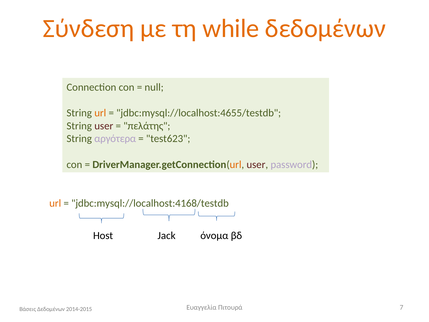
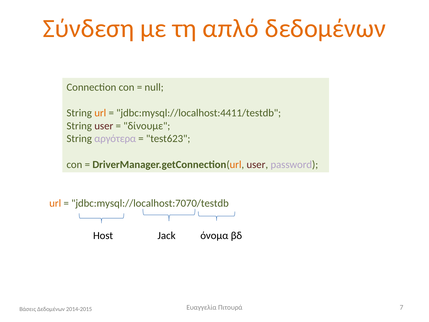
while: while -> απλό (231, 29)
jdbc:mysql://localhost:4655/testdb: jdbc:mysql://localhost:4655/testdb -> jdbc:mysql://localhost:4411/testdb (199, 113)
πελάτης: πελάτης -> δίνουμε (147, 126)
jdbc:mysql://localhost:4168/testdb: jdbc:mysql://localhost:4168/testdb -> jdbc:mysql://localhost:7070/testdb (150, 203)
